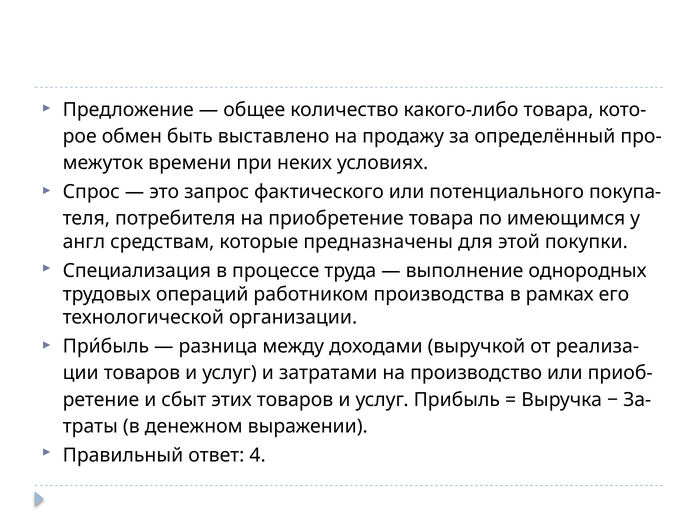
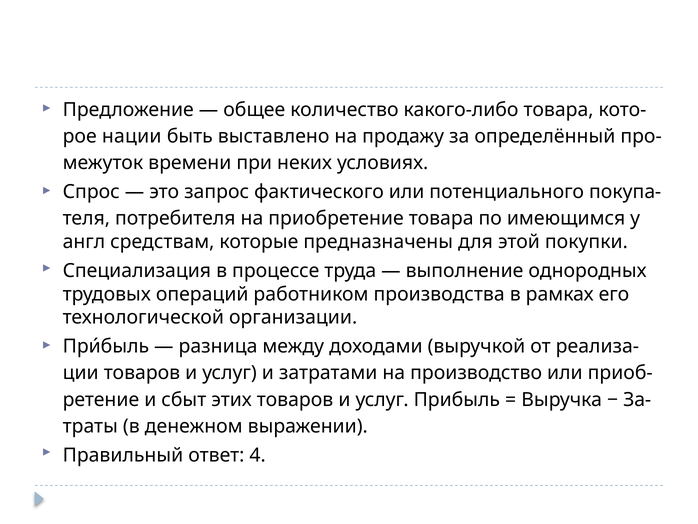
обмен: обмен -> нации (132, 136)
